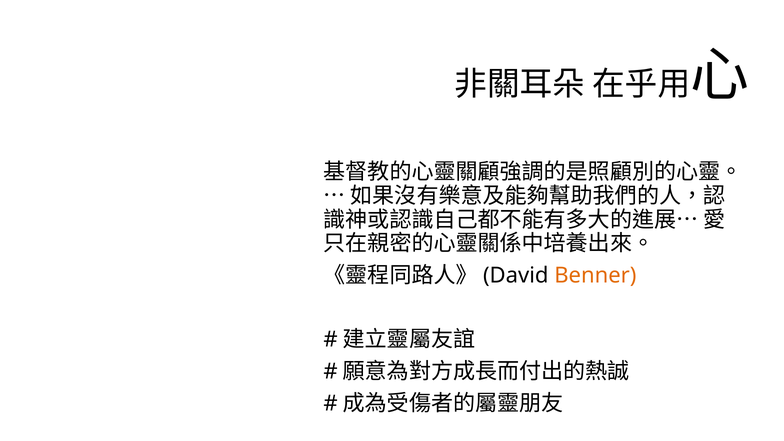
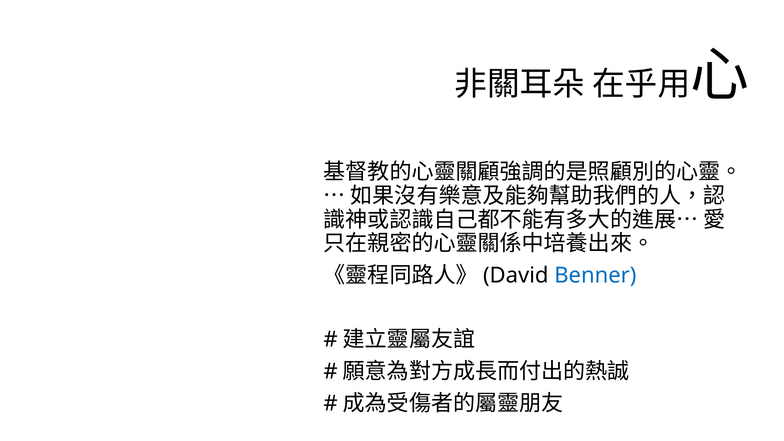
Benner colour: orange -> blue (595, 276)
